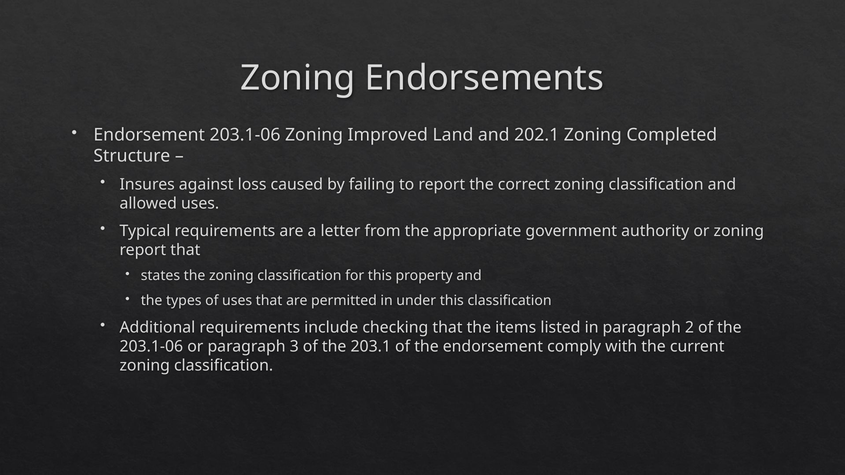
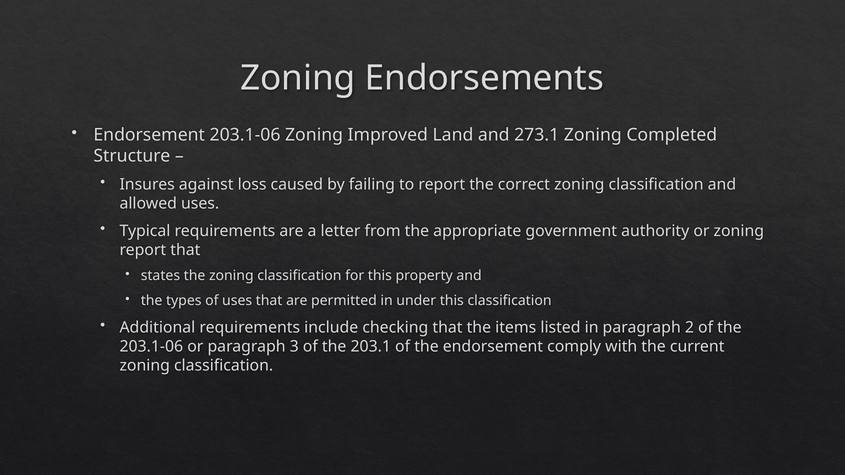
202.1: 202.1 -> 273.1 (537, 135)
